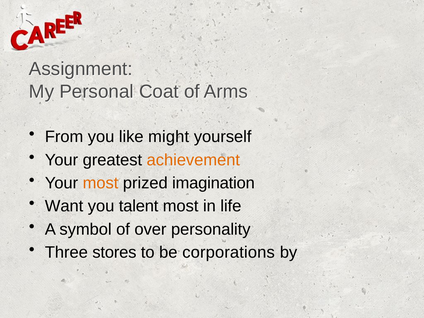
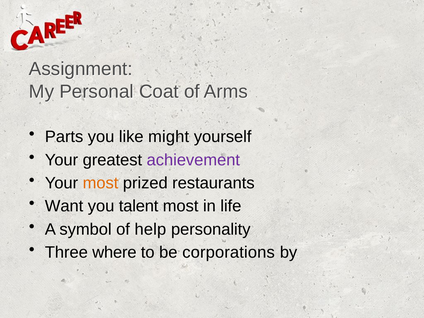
From: From -> Parts (64, 137)
achievement colour: orange -> purple (193, 160)
imagination: imagination -> restaurants (213, 183)
over: over -> help (150, 229)
stores: stores -> where (114, 252)
